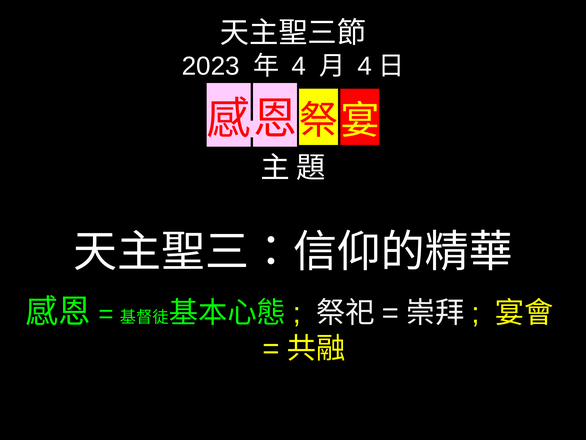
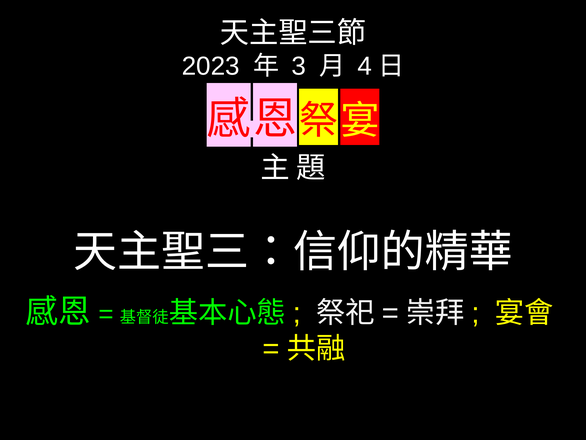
4: 4 -> 3 (299, 66)
